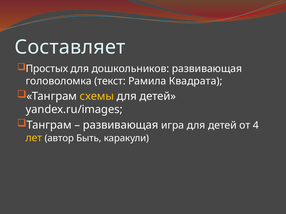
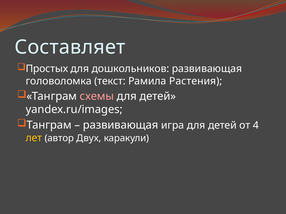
Квадрата: Квадрата -> Растения (196, 81)
схемы colour: yellow -> pink (97, 96)
Быть: Быть -> Двух (89, 138)
